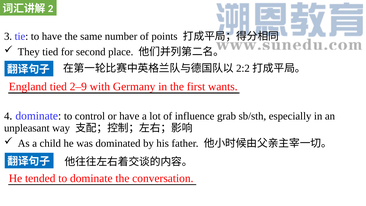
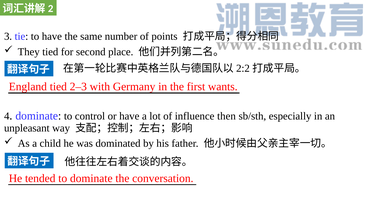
2–9: 2–9 -> 2–3 (78, 86)
grab: grab -> then (226, 116)
